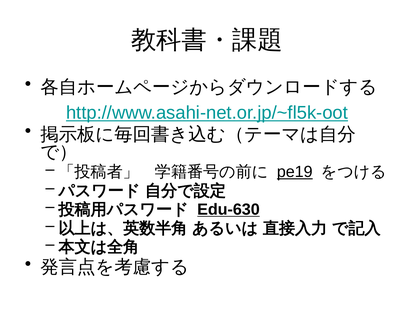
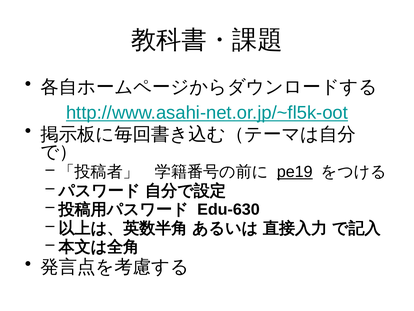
Edu-630 underline: present -> none (228, 209)
